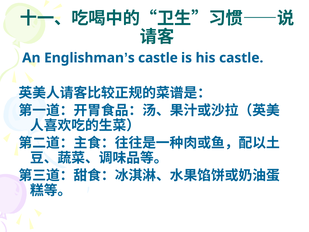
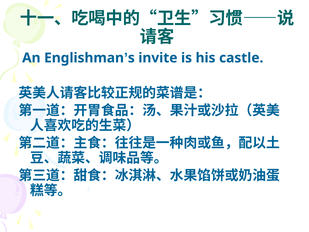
castle: castle -> invite (158, 58)
